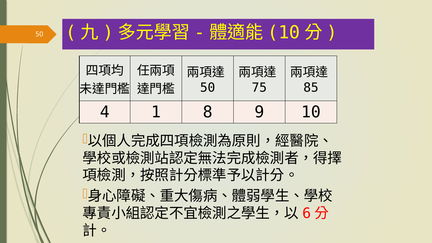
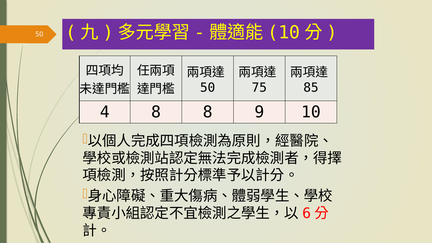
4 1: 1 -> 8 (156, 112)
